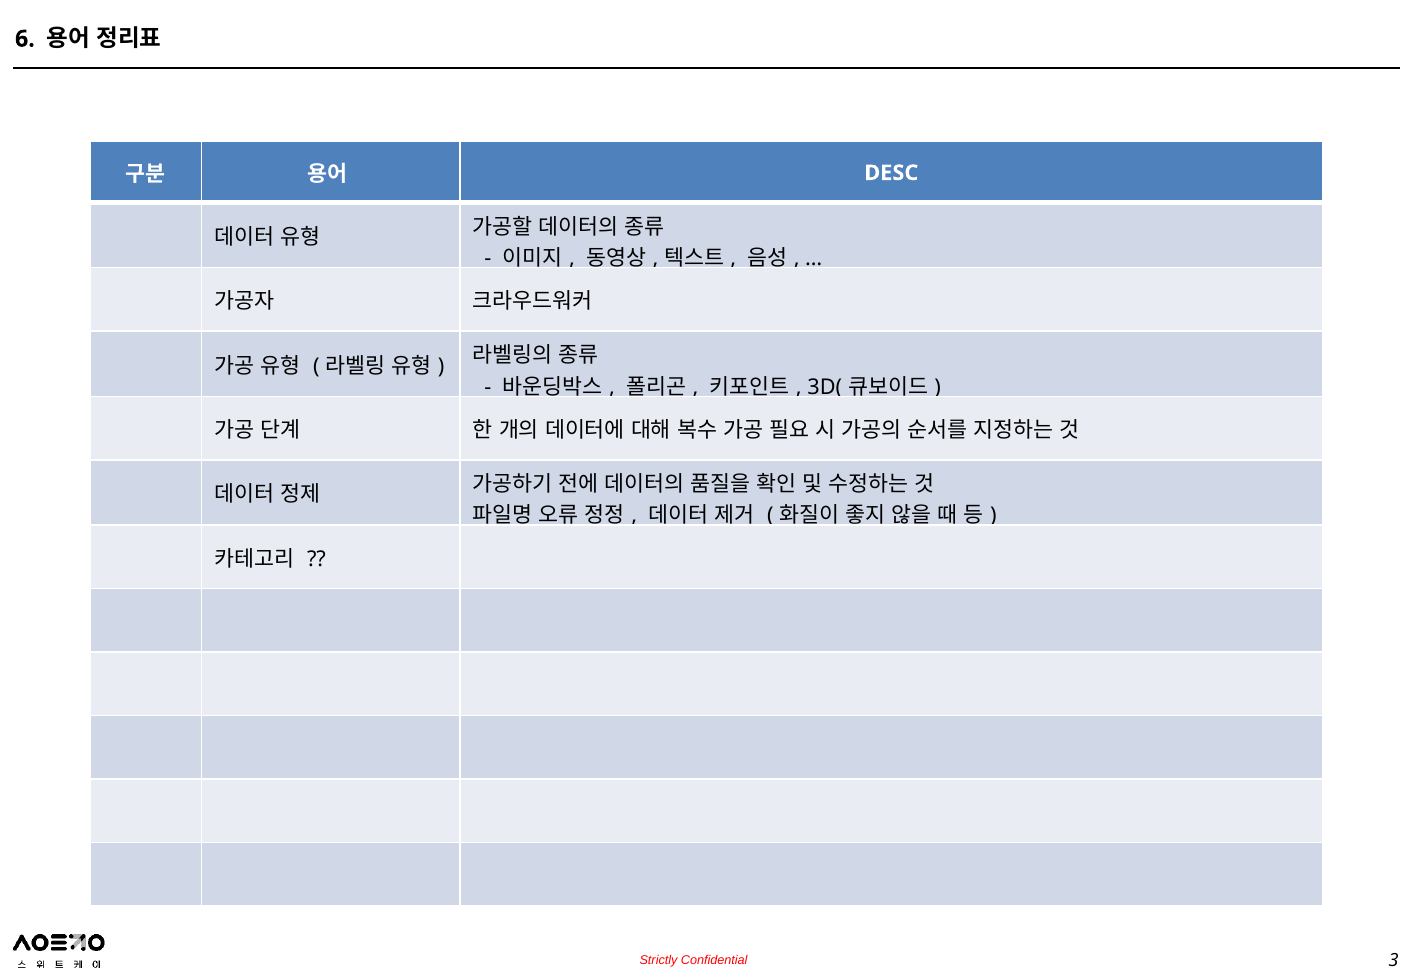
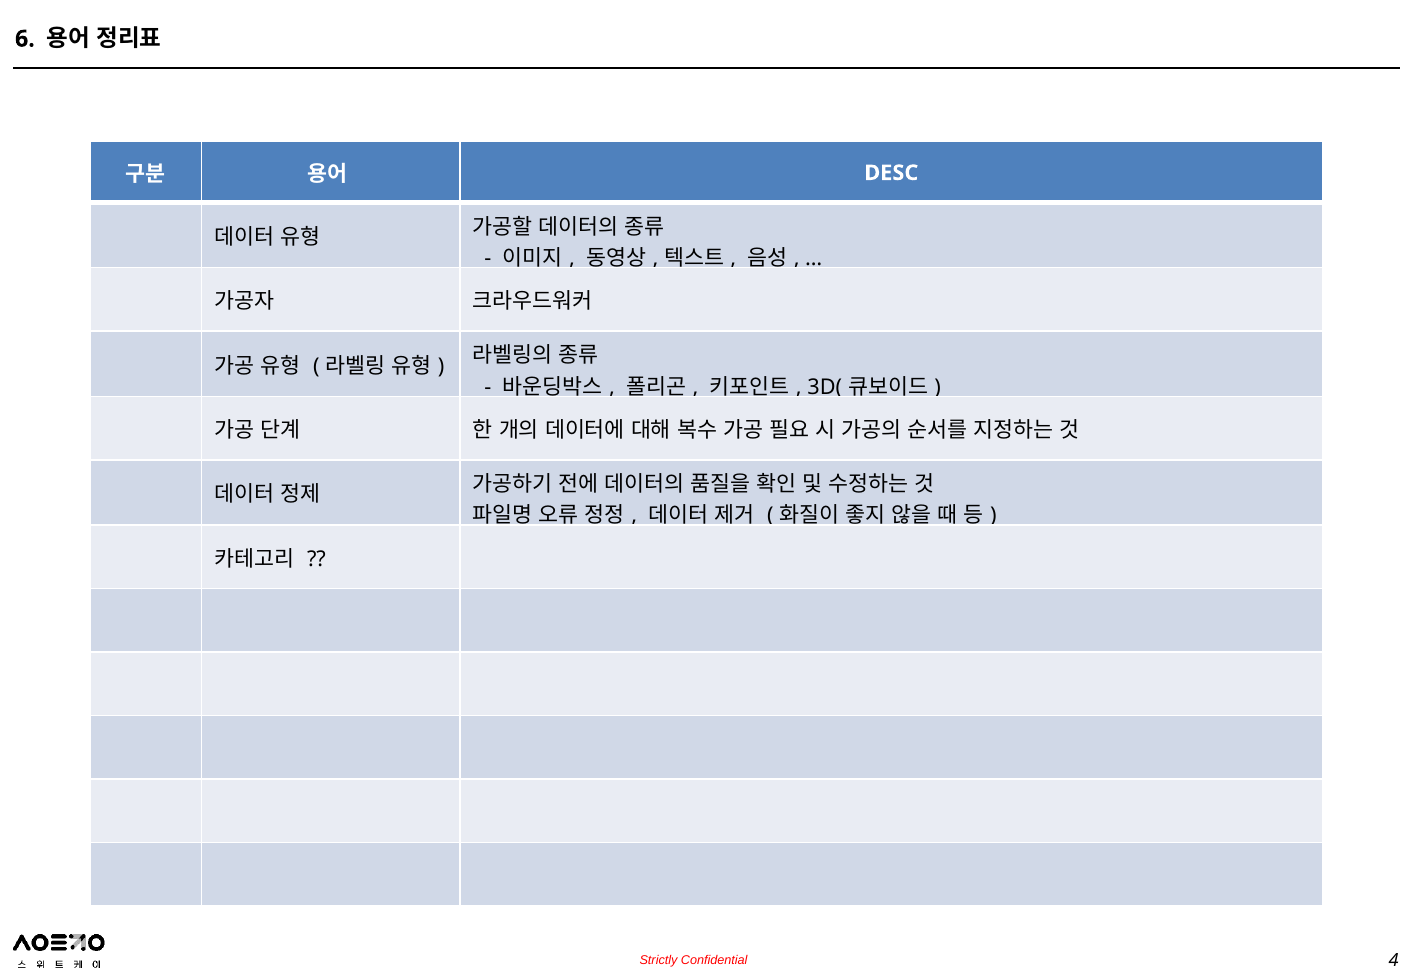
3: 3 -> 4 (1394, 960)
